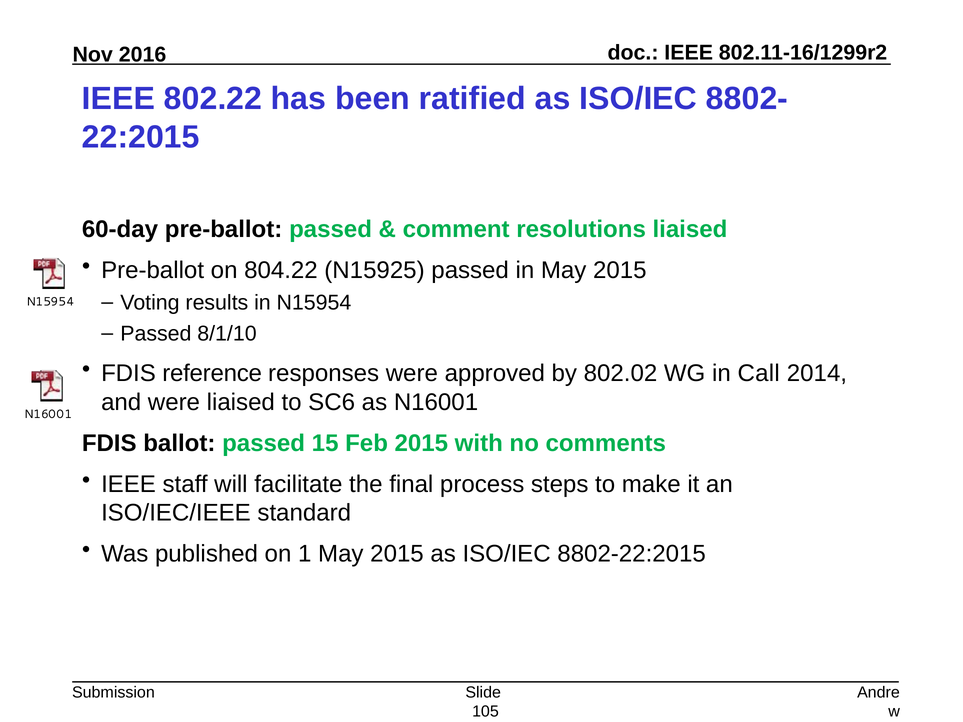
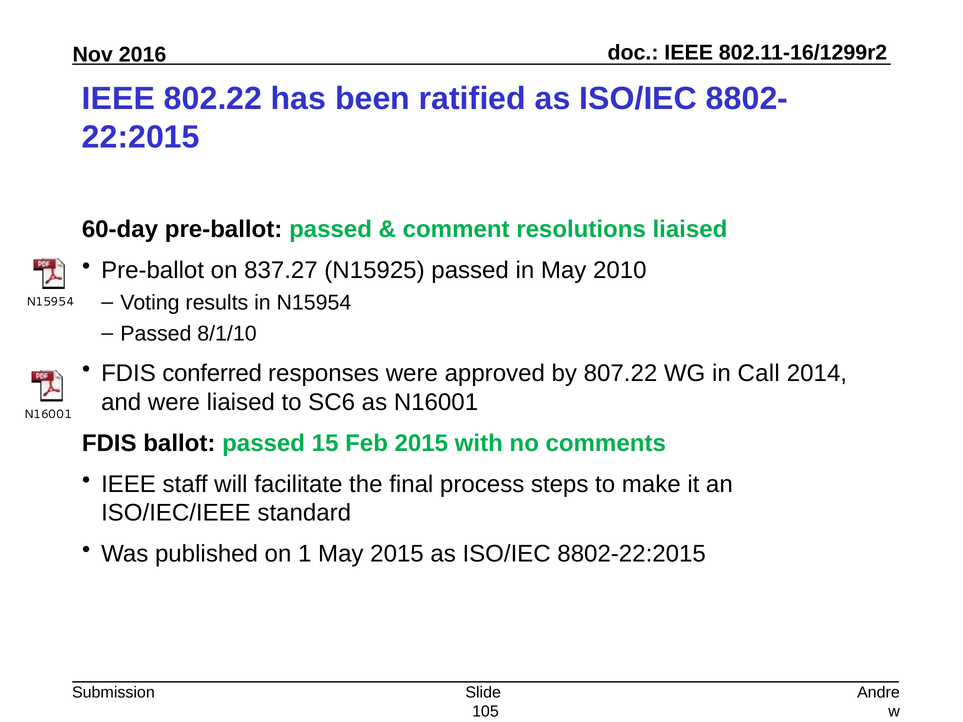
804.22: 804.22 -> 837.27 (281, 271)
in May 2015: 2015 -> 2010 (620, 271)
reference: reference -> conferred (212, 374)
802.02: 802.02 -> 807.22 (620, 374)
